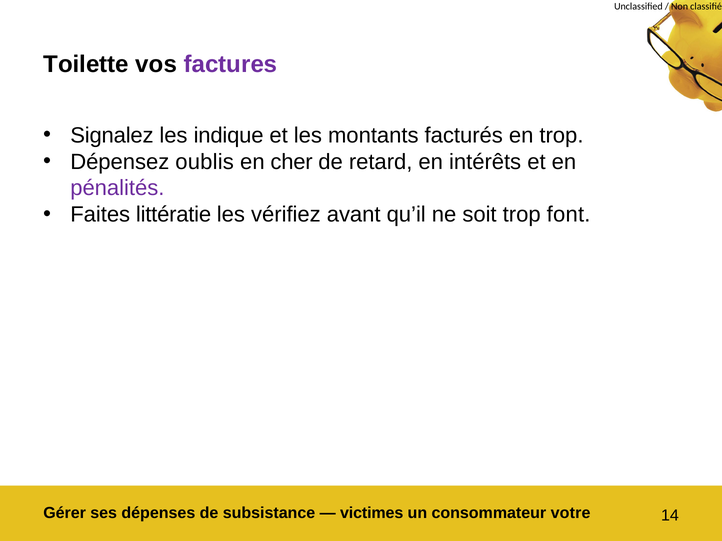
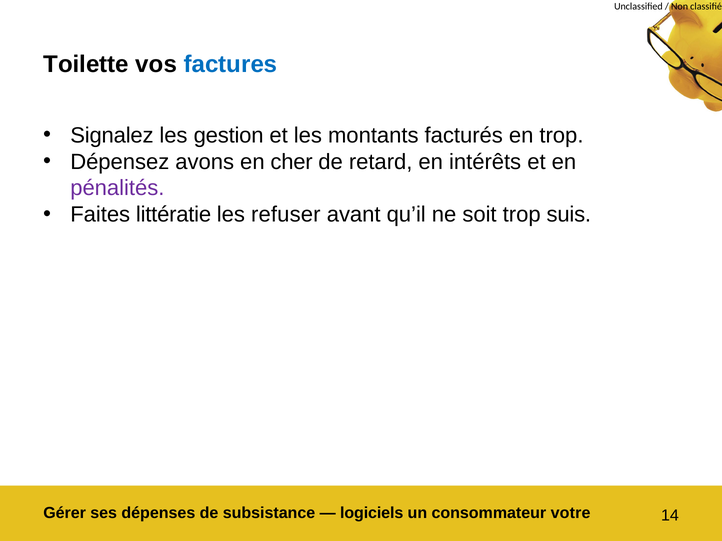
factures colour: purple -> blue (230, 64)
indique: indique -> gestion (229, 135)
oublis: oublis -> avons (205, 162)
vérifiez: vérifiez -> refuser (286, 215)
font: font -> suis (569, 215)
victimes: victimes -> logiciels (372, 514)
